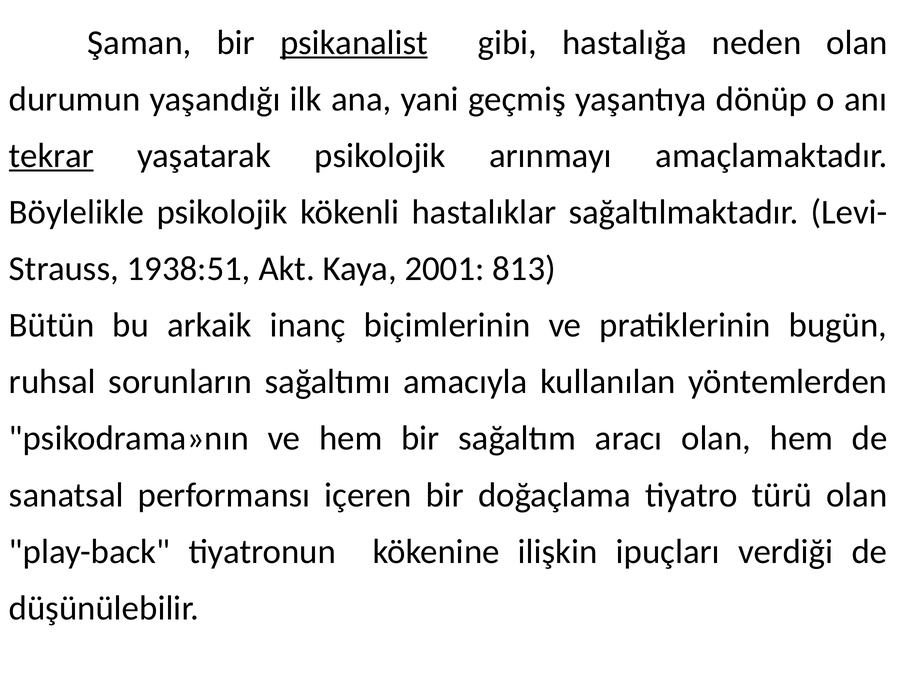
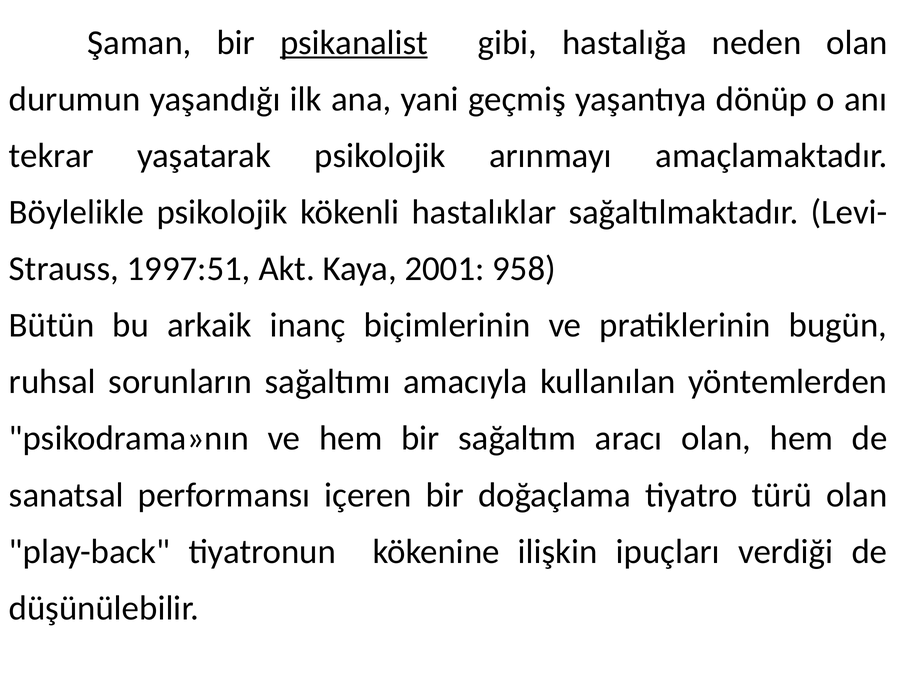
tekrar underline: present -> none (51, 156)
1938:51: 1938:51 -> 1997:51 (189, 269)
813: 813 -> 958 (524, 269)
